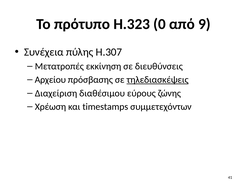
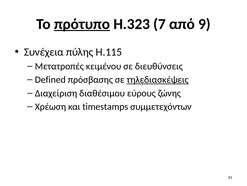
πρότυπο underline: none -> present (82, 24)
0: 0 -> 7 (159, 24)
H.307: H.307 -> H.115 (109, 52)
εκκίνηση: εκκίνηση -> κειμένου (104, 66)
Αρχείου: Αρχείου -> Defined (50, 79)
